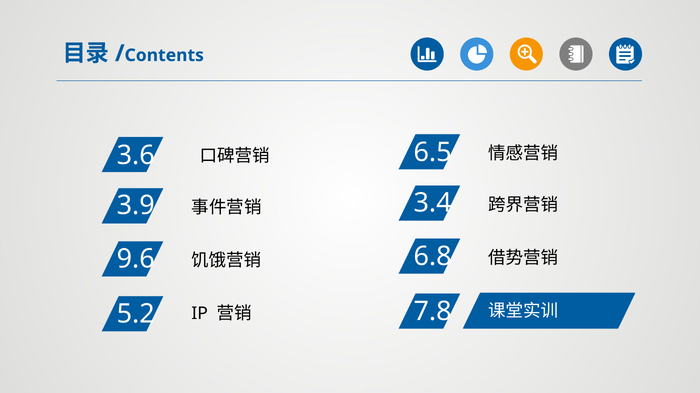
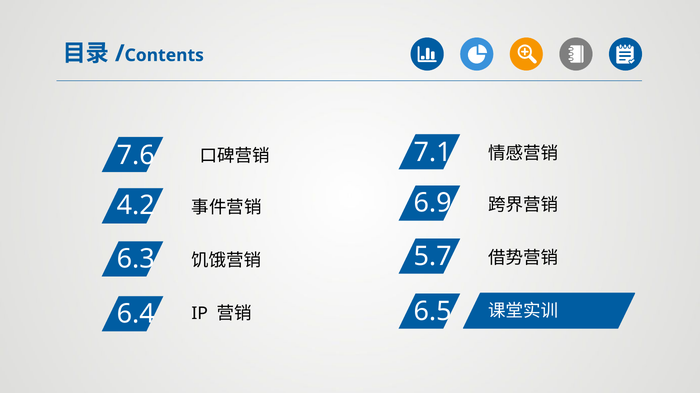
6.5: 6.5 -> 7.1 (433, 153)
3.6: 3.6 -> 7.6 (136, 156)
3.4: 3.4 -> 6.9 (433, 203)
3.9: 3.9 -> 4.2 (136, 206)
6.8: 6.8 -> 5.7 (433, 257)
9.6: 9.6 -> 6.3 (136, 260)
7.8: 7.8 -> 6.5 (433, 312)
5.2: 5.2 -> 6.4 (136, 315)
